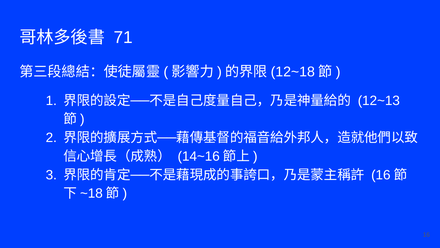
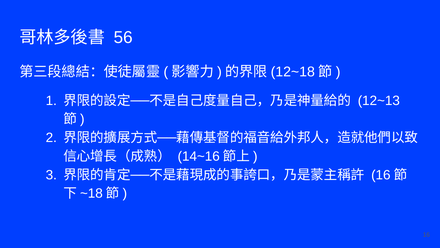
71: 71 -> 56 (123, 37)
